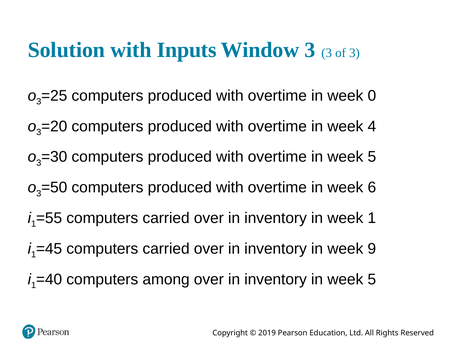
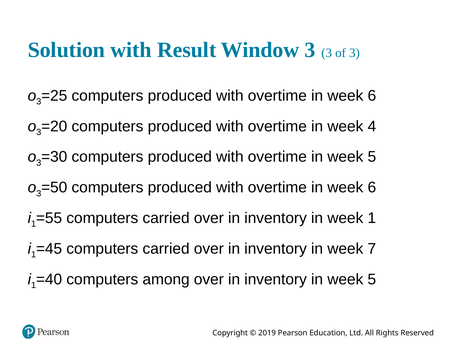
Inputs: Inputs -> Result (187, 50)
0: 0 -> 6 (372, 96)
9: 9 -> 7 (372, 249)
